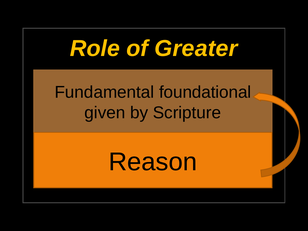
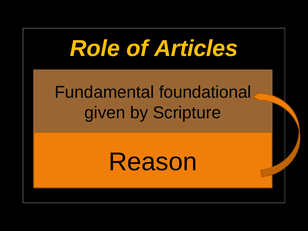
Greater: Greater -> Articles (196, 48)
